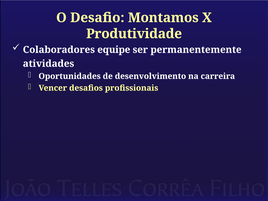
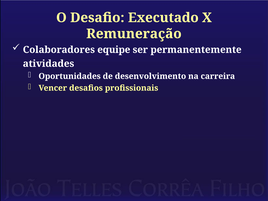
Montamos: Montamos -> Executado (163, 18)
Produtividade: Produtividade -> Remuneração (134, 34)
